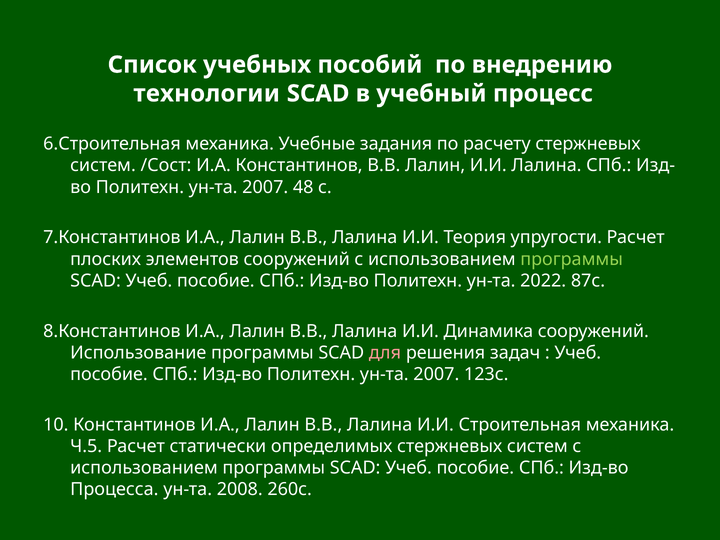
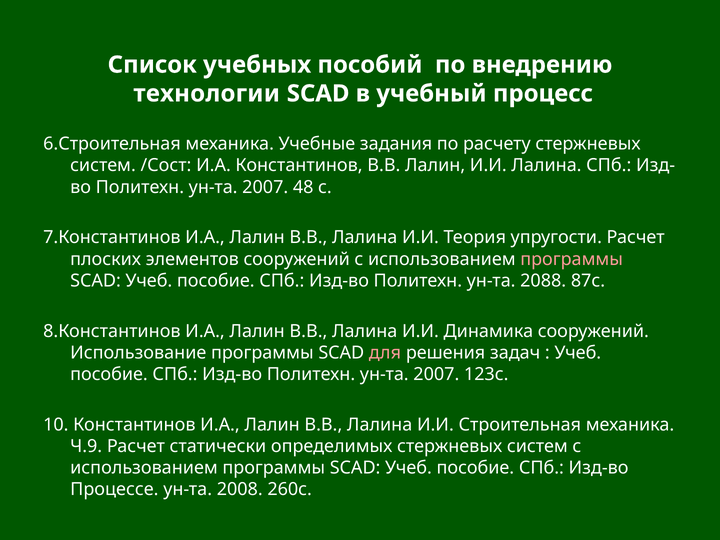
программы colour: light green -> pink (572, 259)
2022: 2022 -> 2088 (543, 281)
Ч.5: Ч.5 -> Ч.9 (86, 446)
Процесса: Процесса -> Процессе (114, 489)
